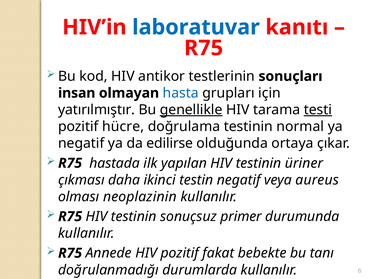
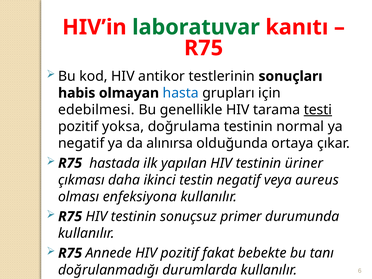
laboratuvar colour: blue -> green (196, 27)
insan: insan -> habis (77, 93)
yatırılmıştır: yatırılmıştır -> edebilmesi (96, 110)
genellikle underline: present -> none (191, 110)
hücre: hücre -> yoksa (123, 127)
edilirse: edilirse -> alınırsa (170, 143)
neoplazinin: neoplazinin -> enfeksiyona (140, 197)
